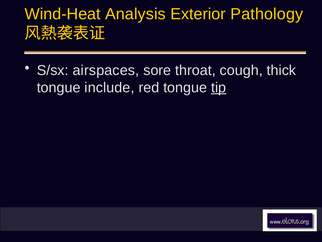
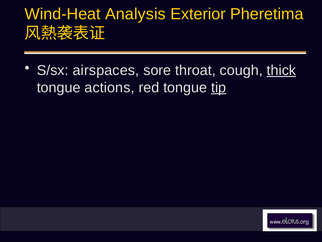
Pathology: Pathology -> Pheretima (267, 14)
thick underline: none -> present (281, 70)
include: include -> actions (110, 87)
